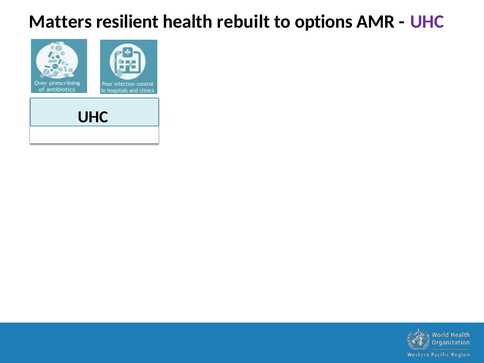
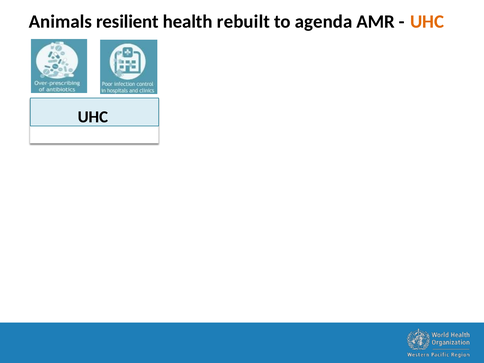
Matters: Matters -> Animals (60, 22)
options: options -> agenda (324, 22)
UHC colour: purple -> orange (427, 22)
